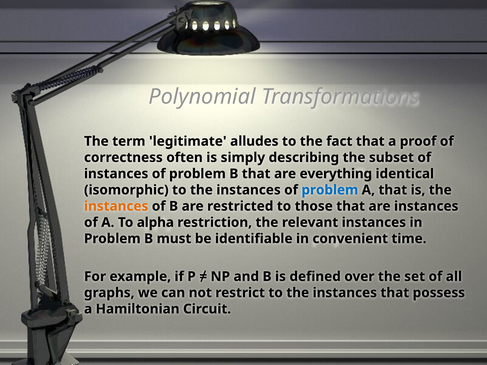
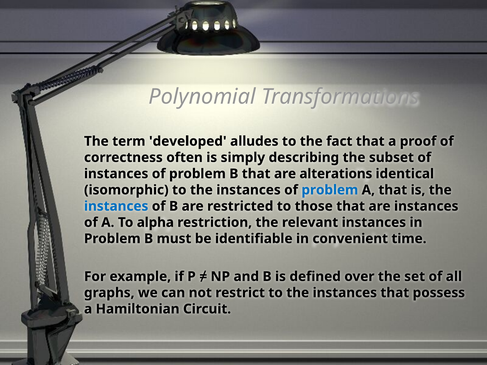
legitimate: legitimate -> developed (188, 141)
everything: everything -> alterations (336, 174)
instances colour: orange -> blue (116, 206)
